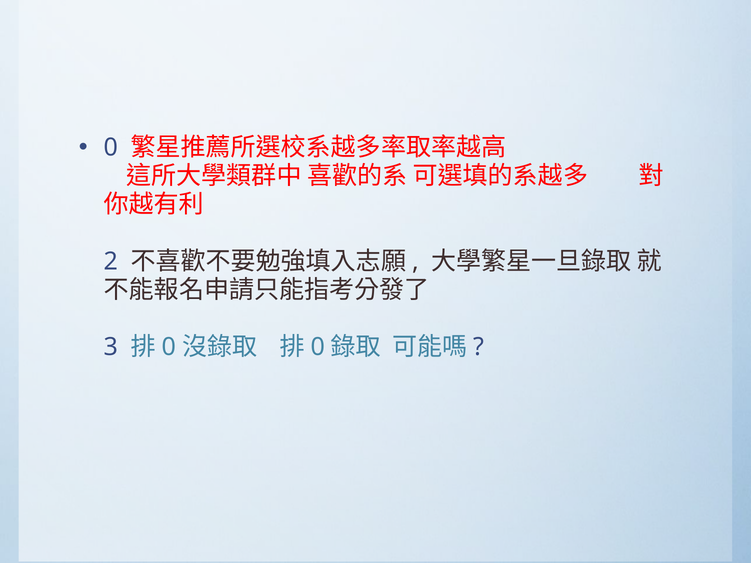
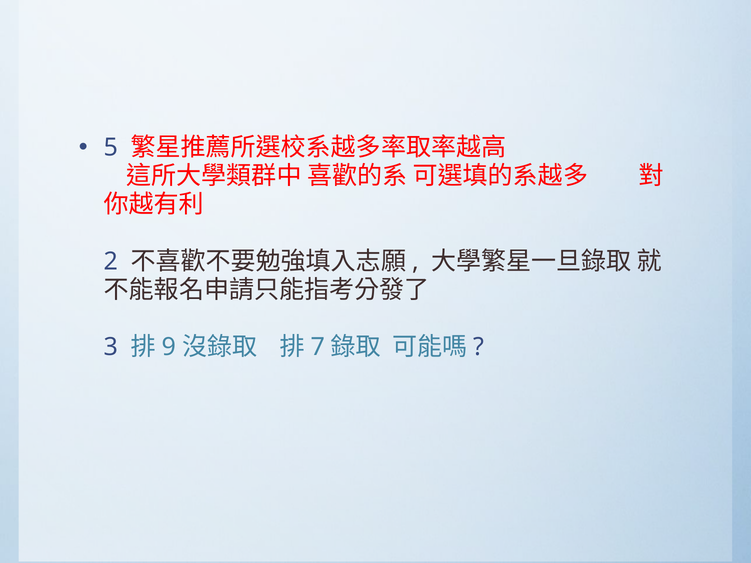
0: 0 -> 5 (111, 147)
0: 0 -> 9 (169, 347)
0: 0 -> 7 (318, 347)
